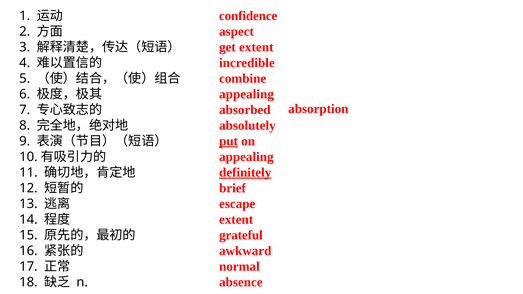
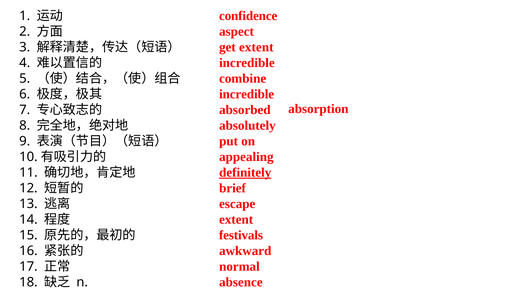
appealing: appealing -> incredible (247, 94)
put underline: present -> none (229, 141)
grateful: grateful -> festivals (241, 235)
